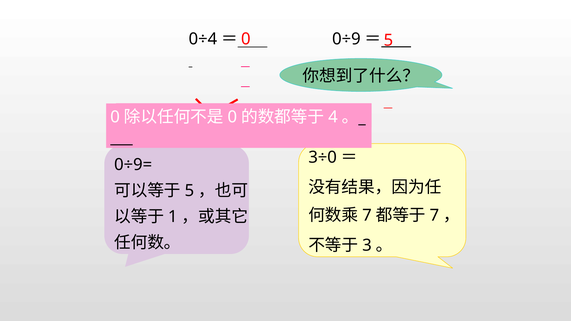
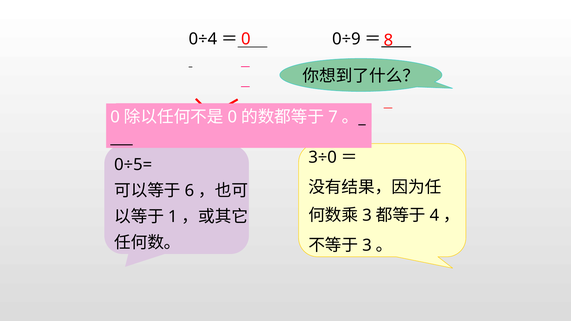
0 5: 5 -> 8 (388, 40)
4: 4 -> 7 (333, 117)
0÷9=: 0÷9= -> 0÷5= (133, 165)
5: 5 -> 6 (189, 191)
7: 7 -> 3 (367, 215)
7: 7 -> 4 (434, 215)
